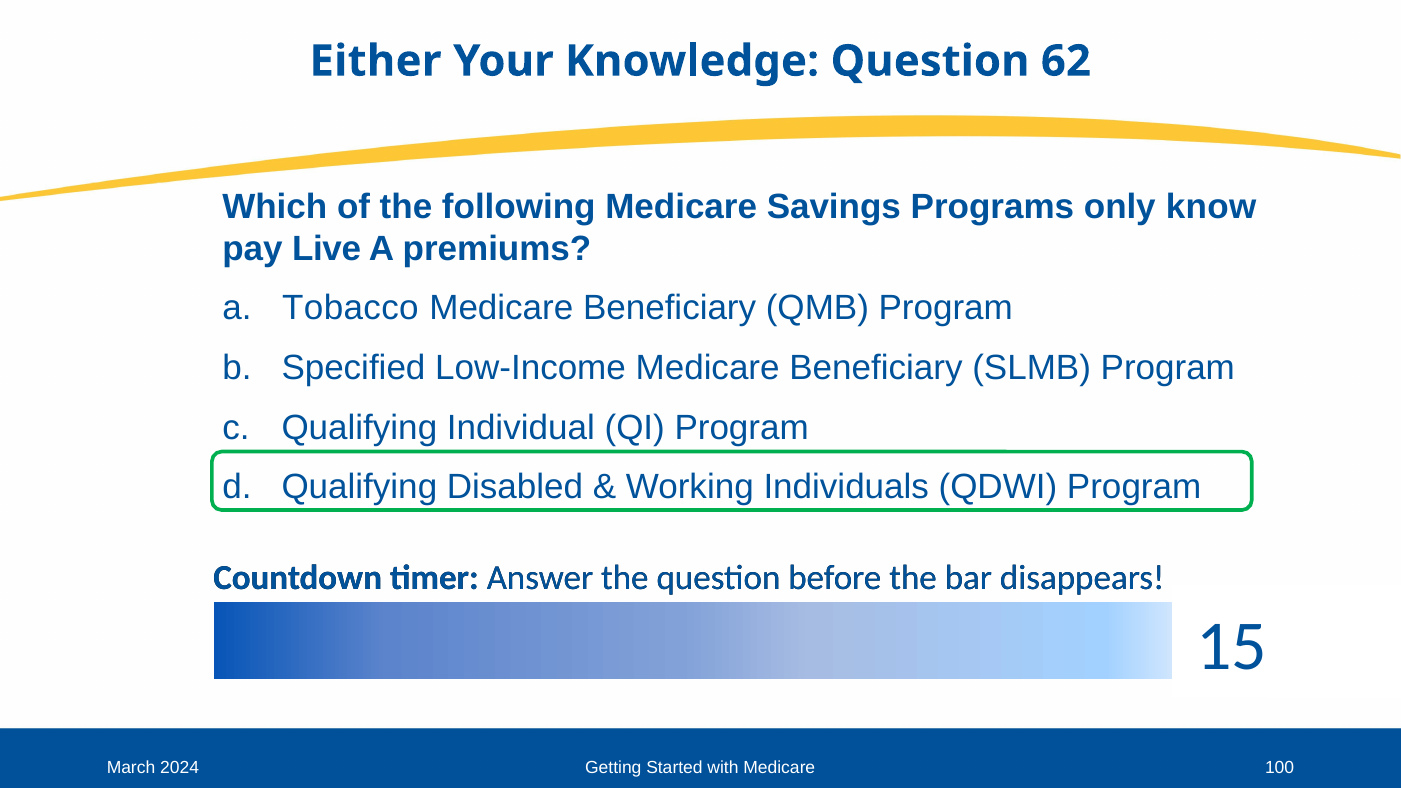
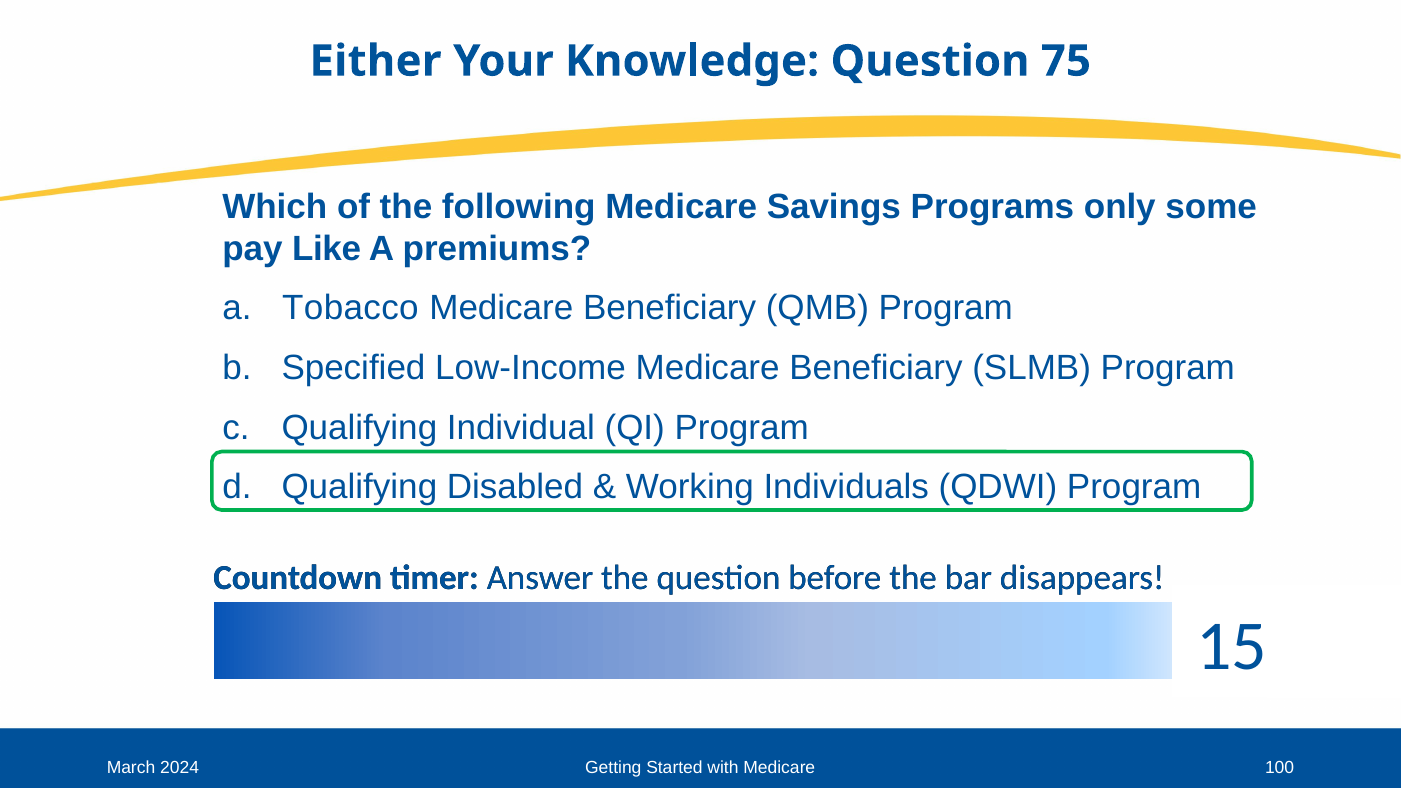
62: 62 -> 75 (1066, 61)
know: know -> some (1211, 207)
Live: Live -> Like (327, 249)
